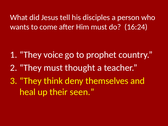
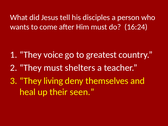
prophet: prophet -> greatest (101, 55)
thought: thought -> shelters (80, 68)
think: think -> living (53, 81)
